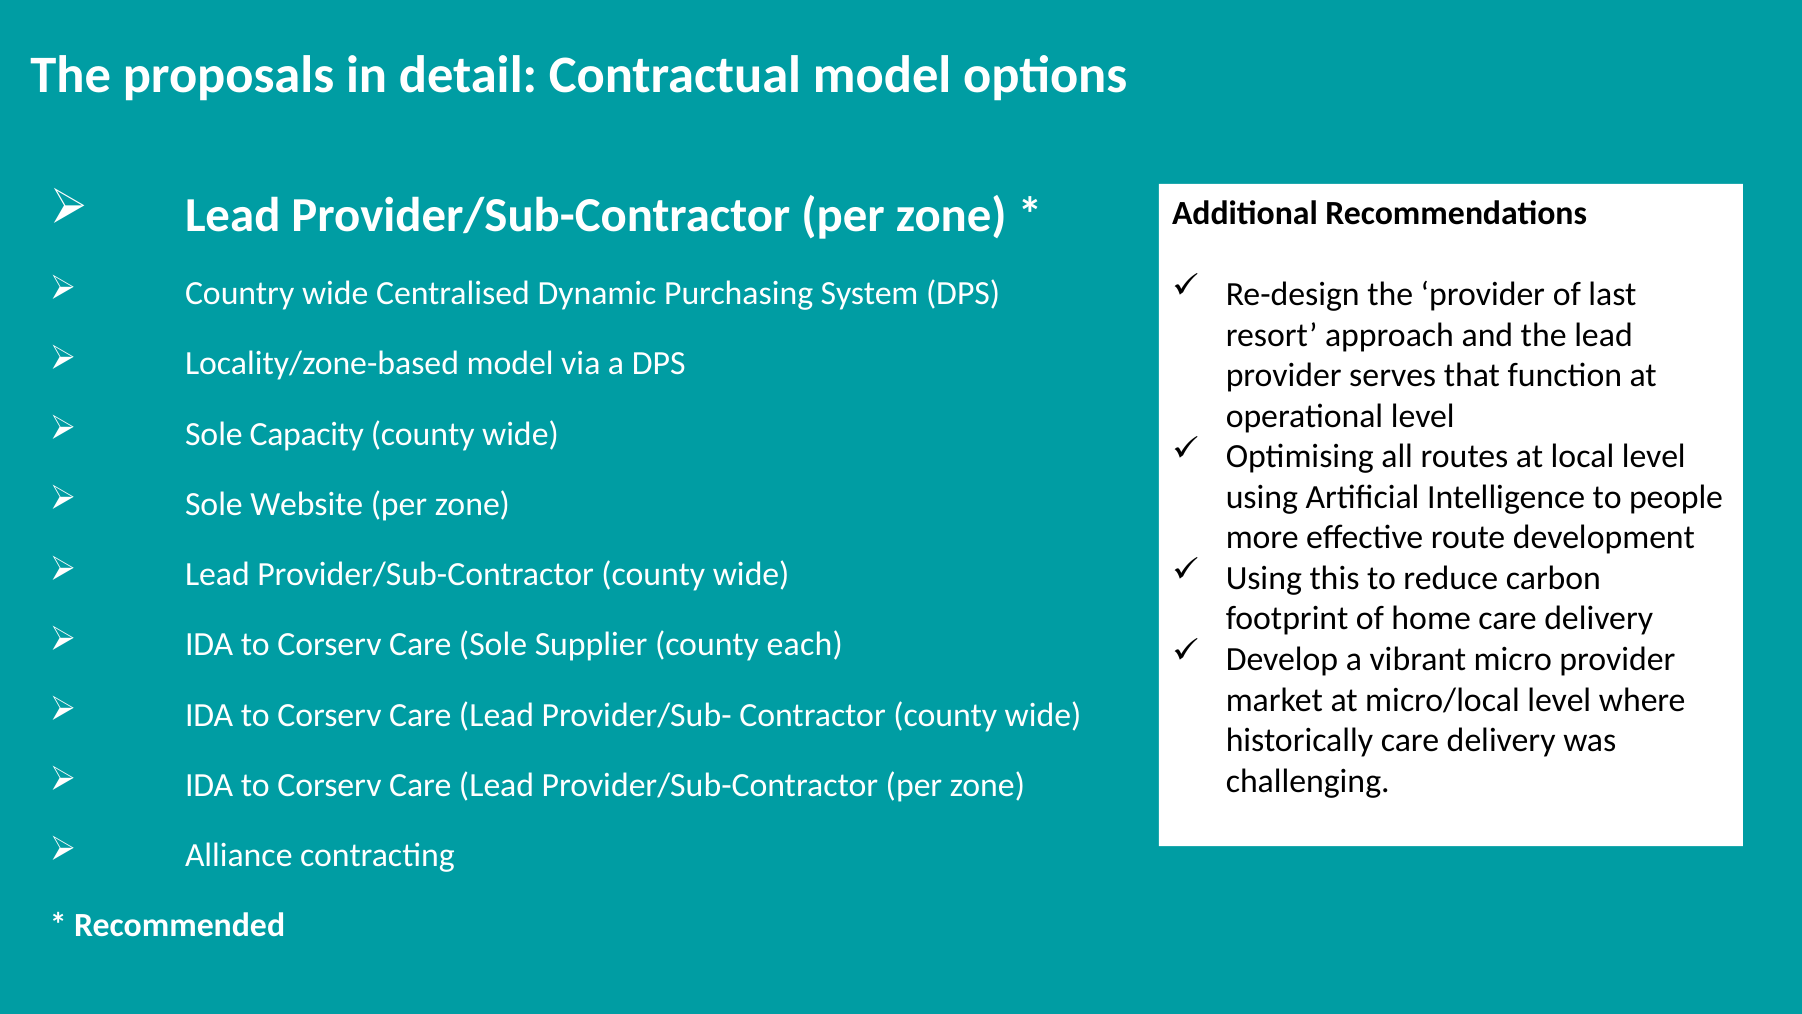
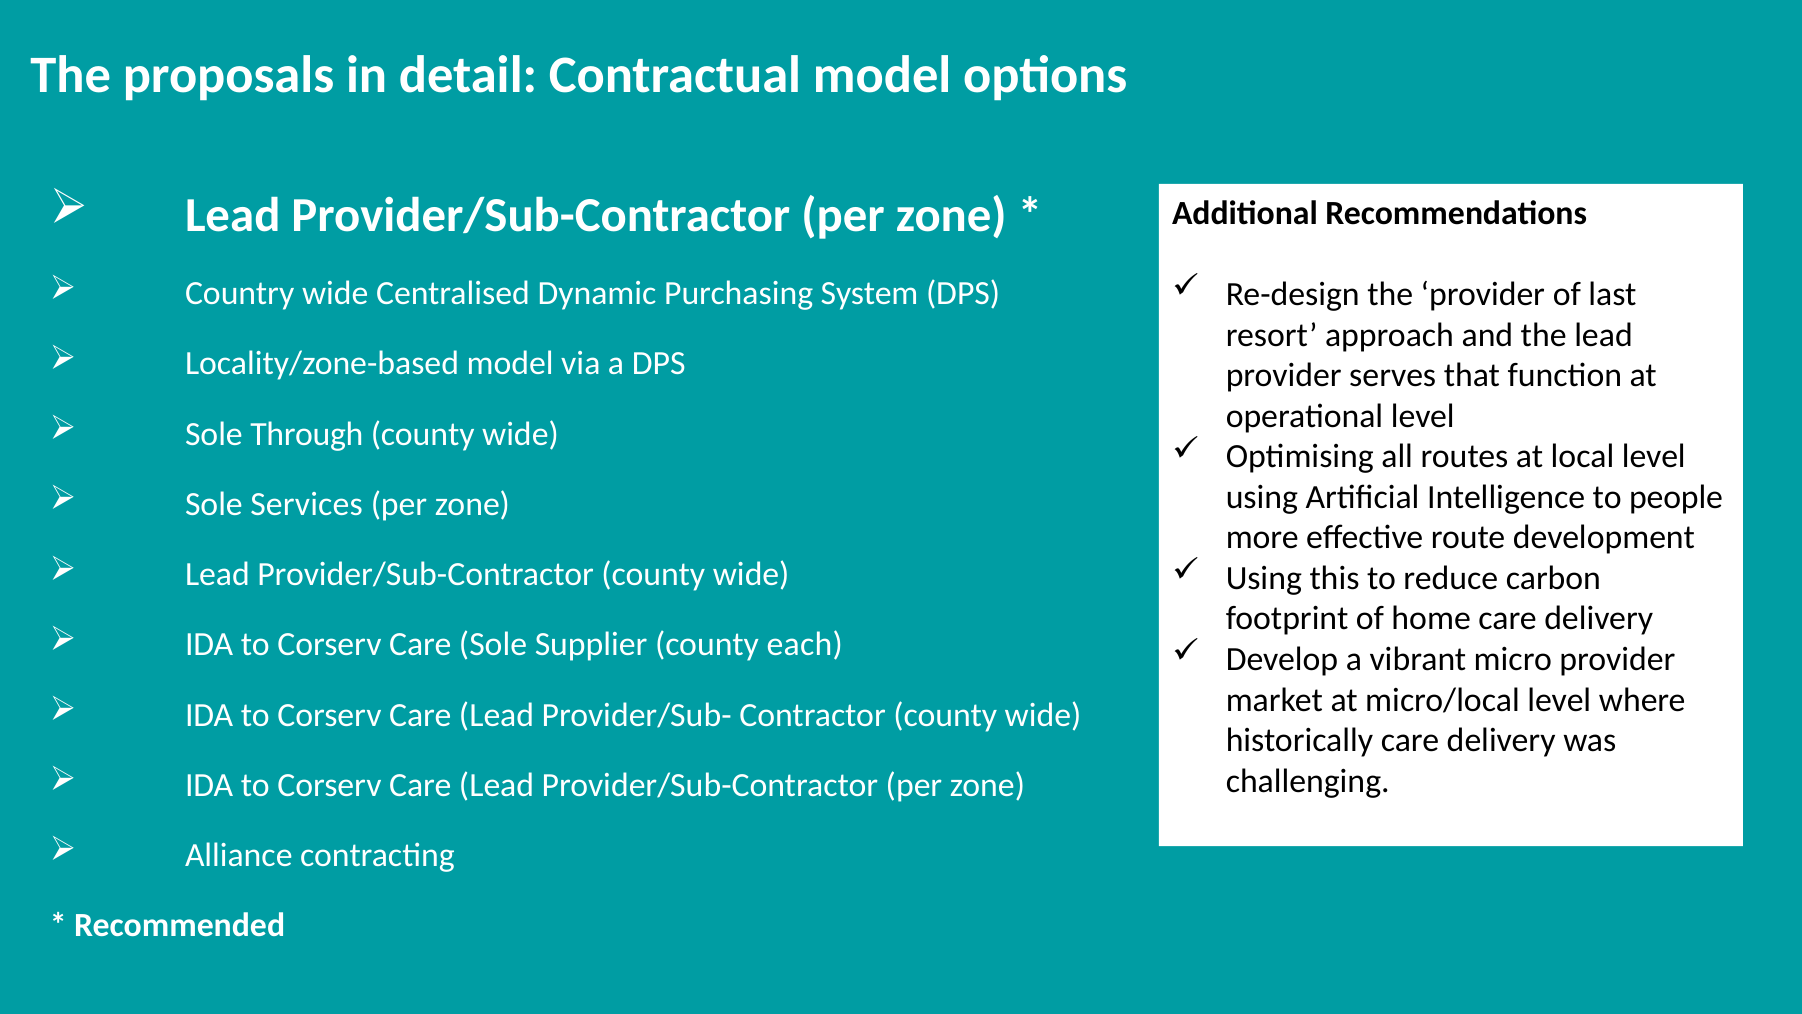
Capacity: Capacity -> Through (307, 434)
Website: Website -> Services (307, 504)
